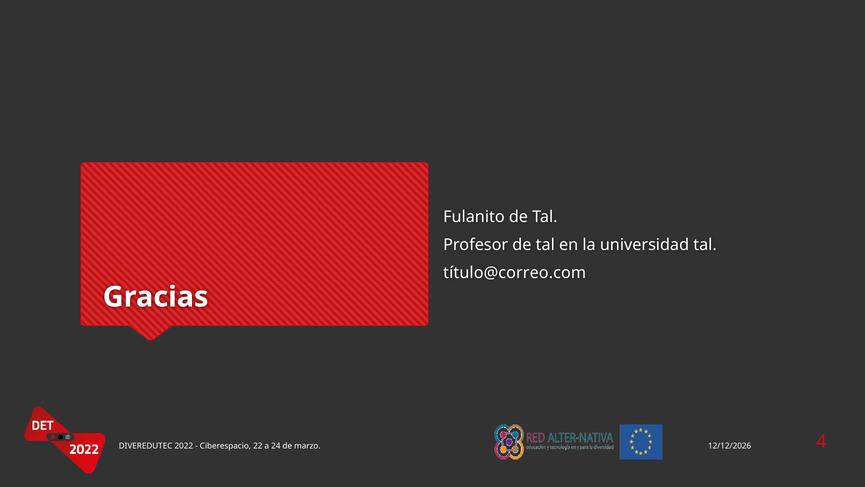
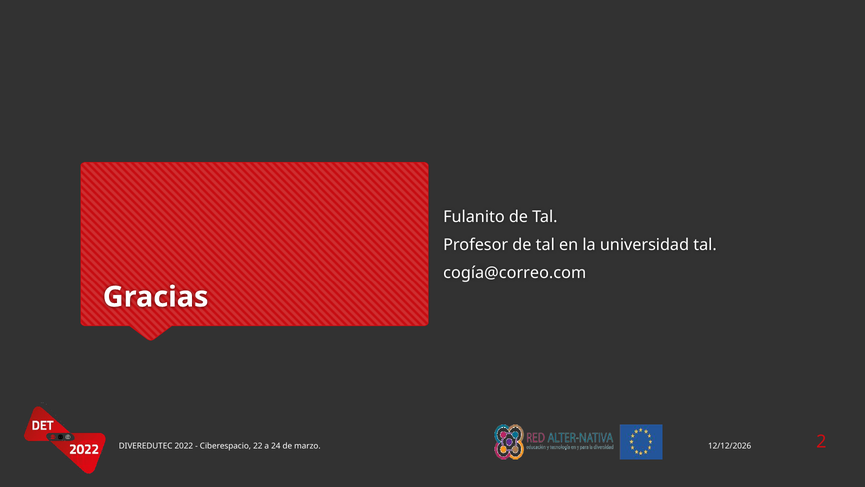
título@correo.com: título@correo.com -> cogía@correo.com (515, 273)
4: 4 -> 2 (821, 441)
